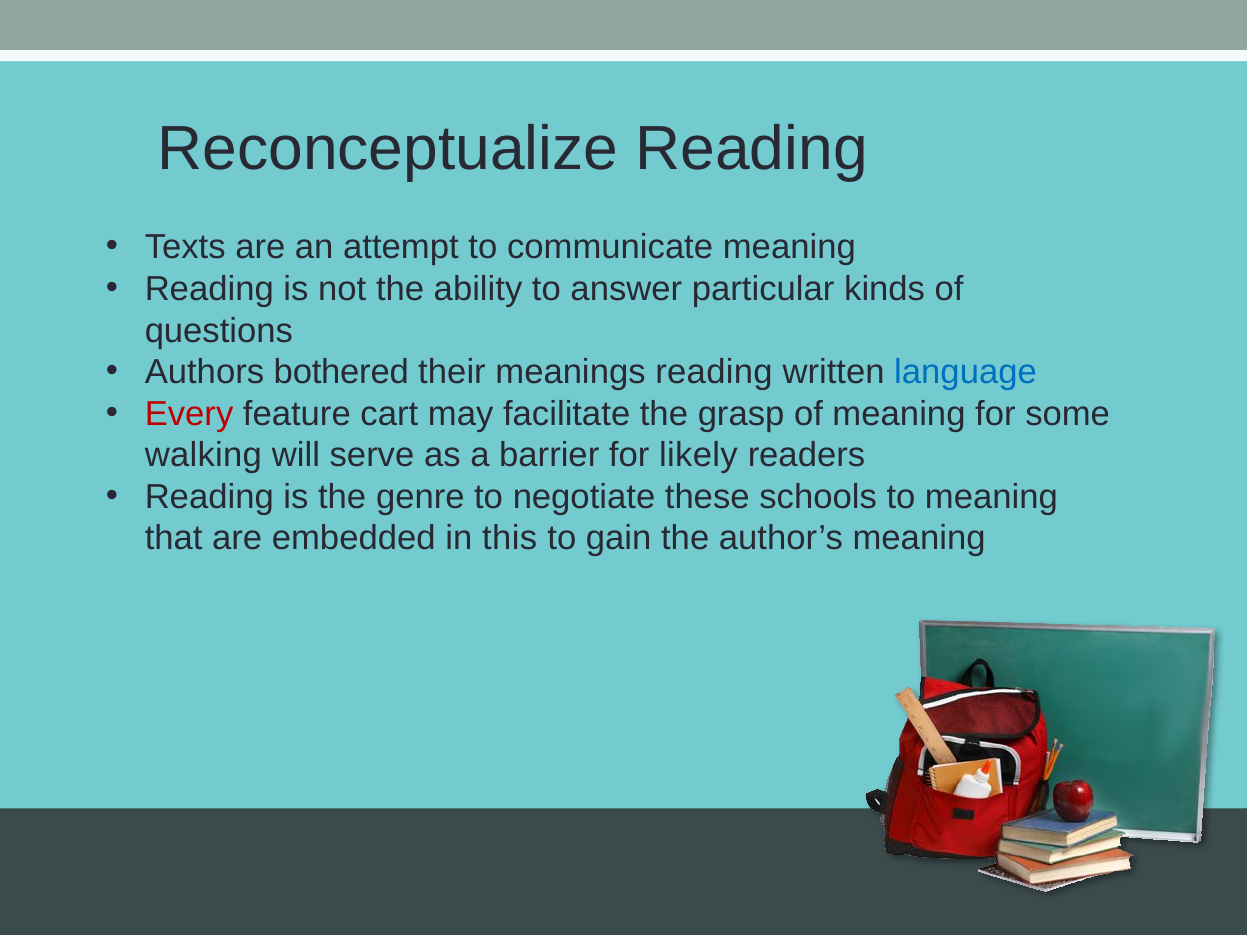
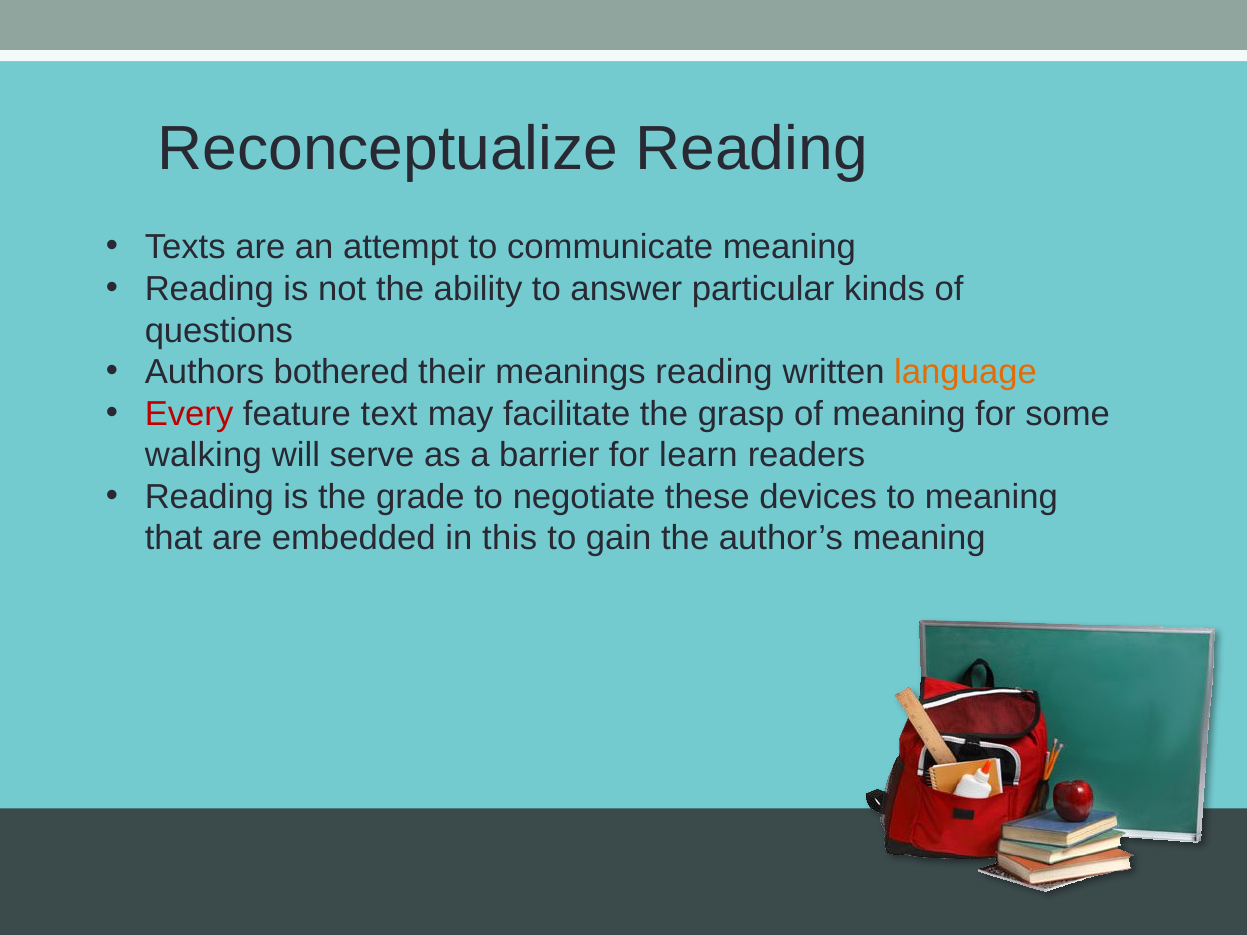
language colour: blue -> orange (966, 372)
cart: cart -> text (389, 414)
likely: likely -> learn (698, 455)
genre: genre -> grade (420, 497)
schools: schools -> devices (818, 497)
